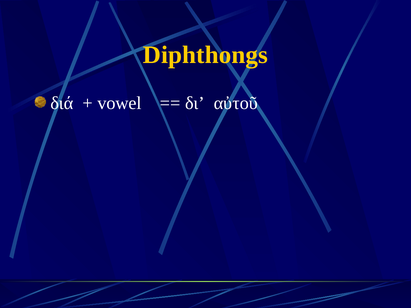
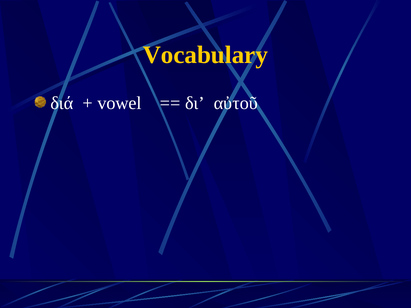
Diphthongs: Diphthongs -> Vocabulary (205, 55)
